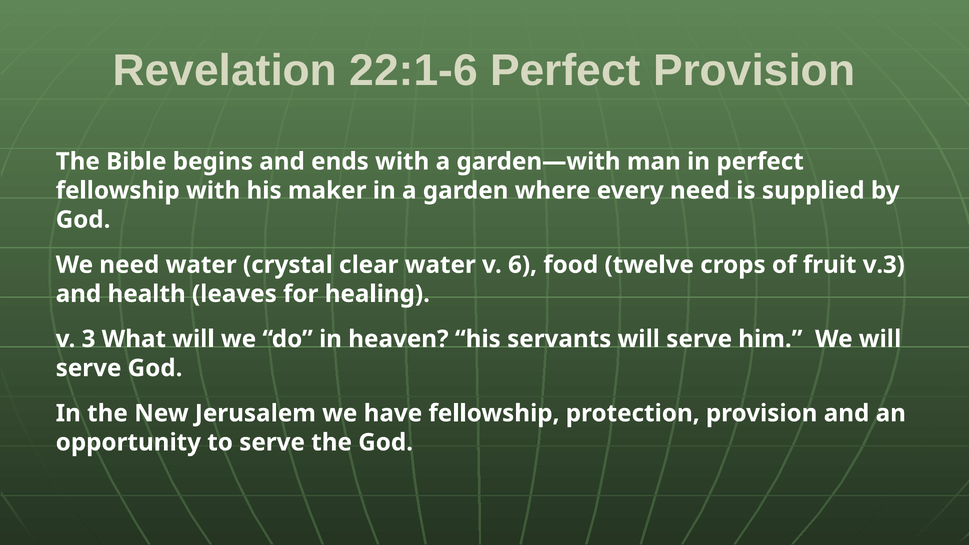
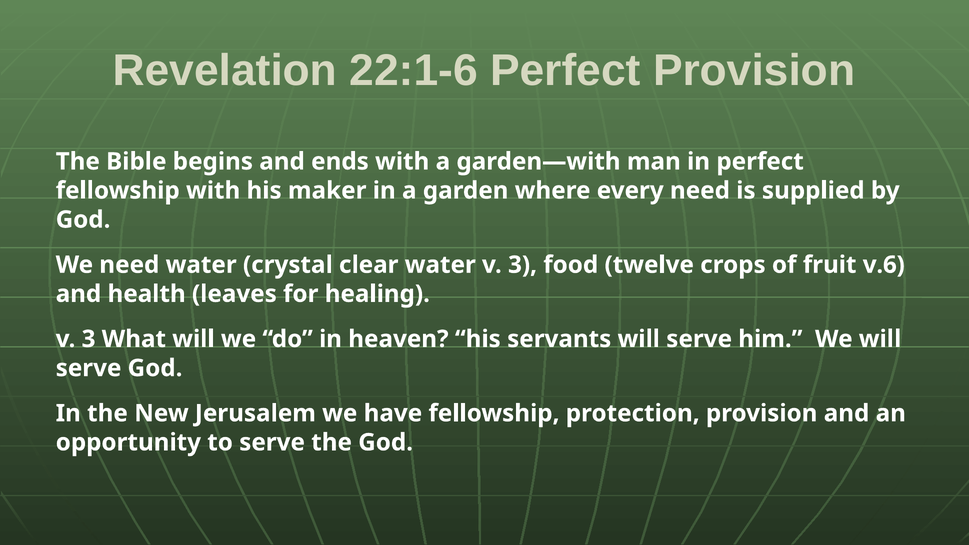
water v 6: 6 -> 3 (523, 265)
v.3: v.3 -> v.6 (884, 265)
